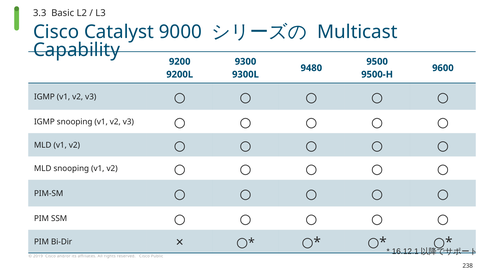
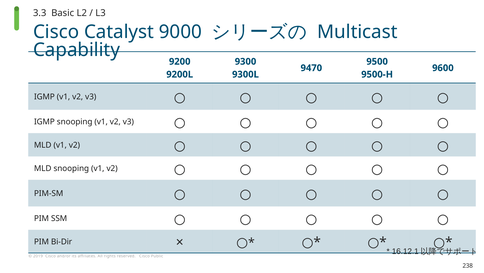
9480: 9480 -> 9470 (311, 68)
